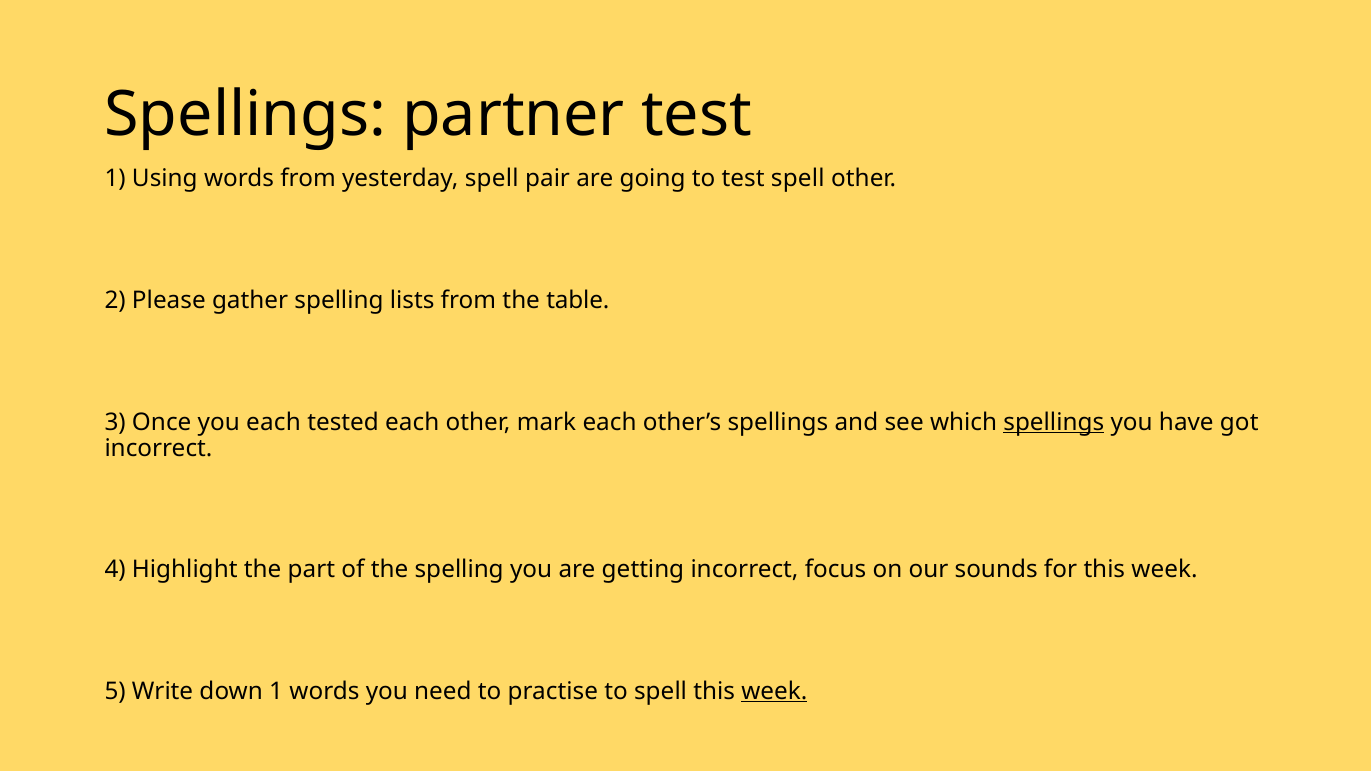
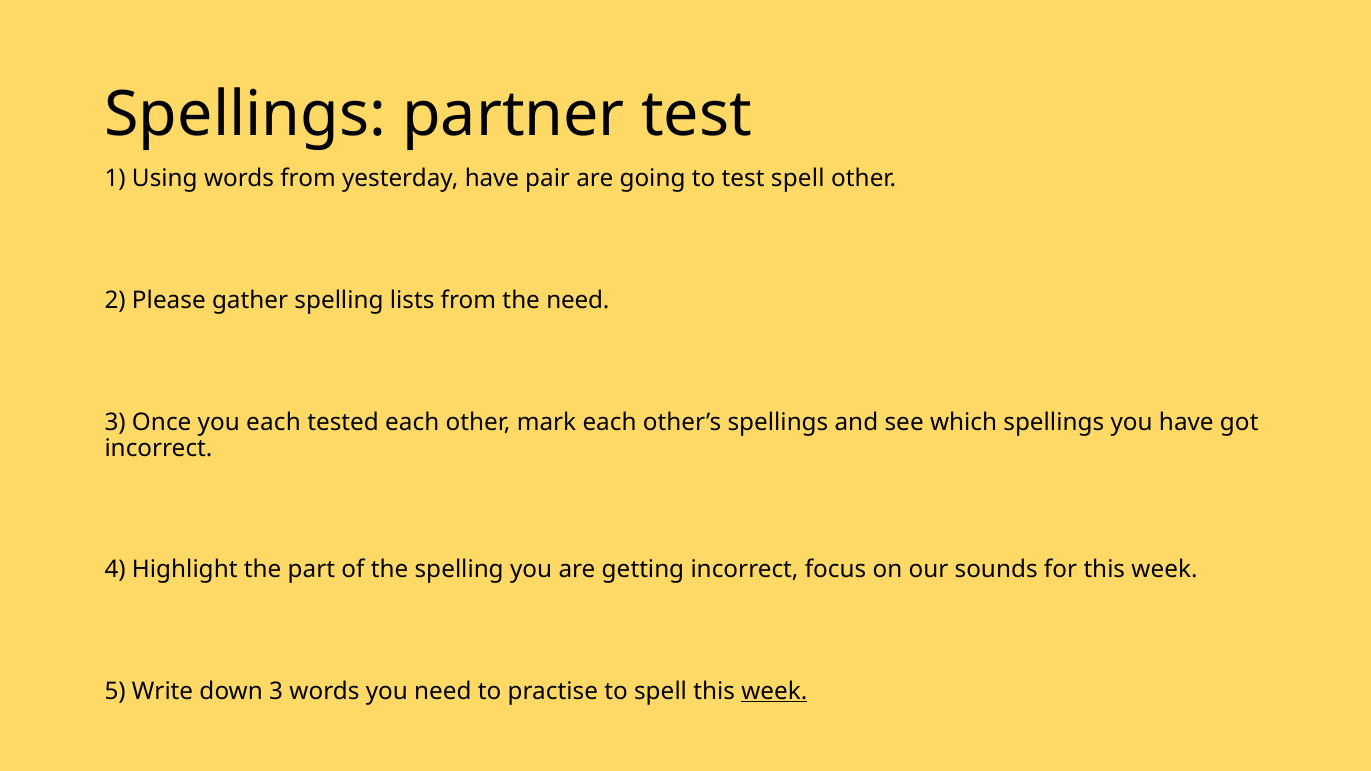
yesterday spell: spell -> have (492, 179)
the table: table -> need (578, 301)
spellings underline: present -> none (1054, 422)
down 1: 1 -> 3 (276, 691)
